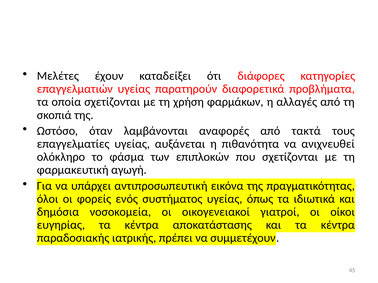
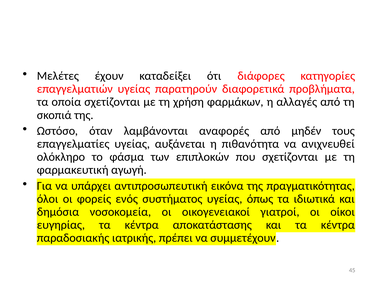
τακτά: τακτά -> μηδέν (306, 131)
